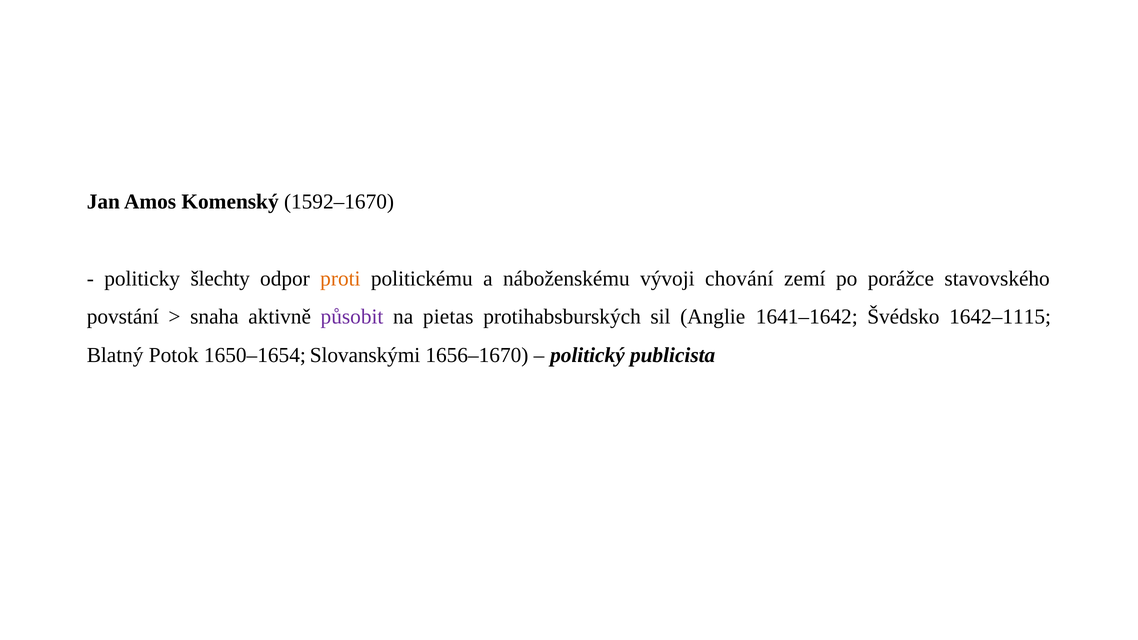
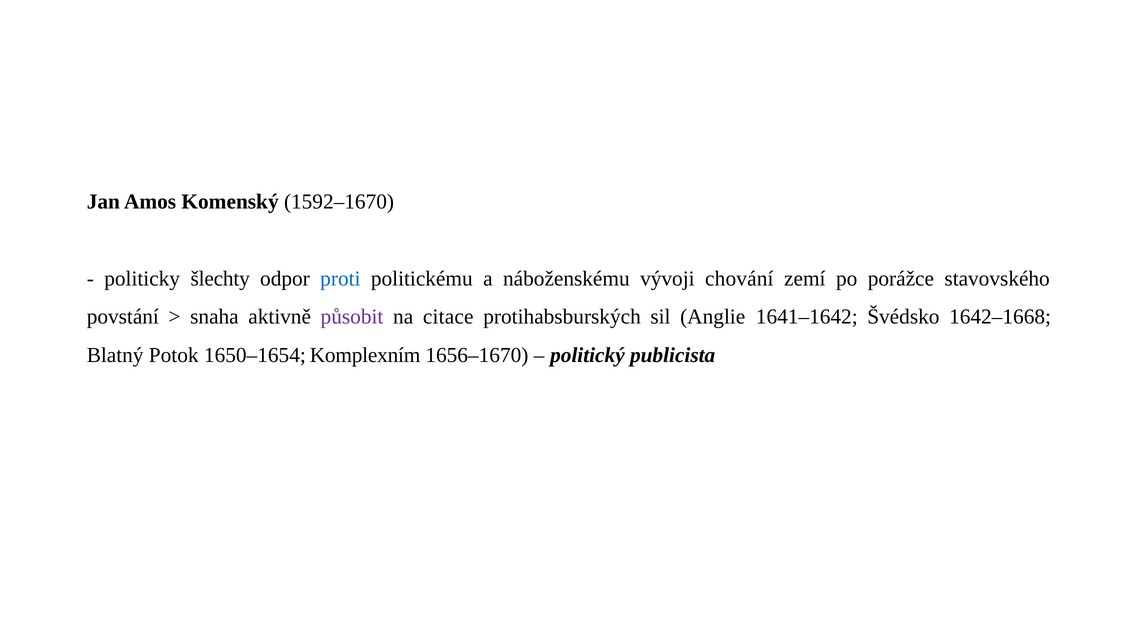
proti colour: orange -> blue (340, 279)
pietas: pietas -> citace (448, 317)
1642–1115: 1642–1115 -> 1642–1668 (1000, 317)
Slovanskými: Slovanskými -> Komplexním (365, 355)
